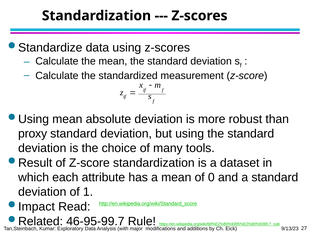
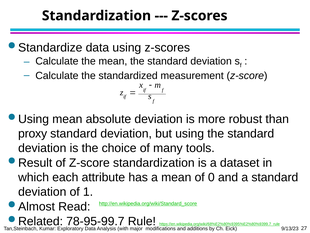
Impact: Impact -> Almost (37, 206)
46-95-99.7: 46-95-99.7 -> 78-95-99.7 (95, 221)
